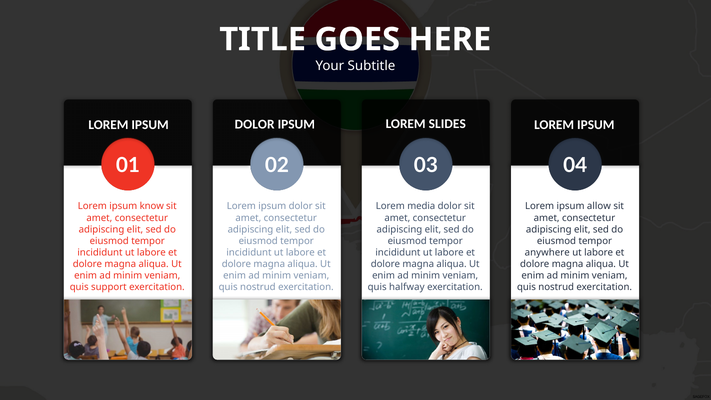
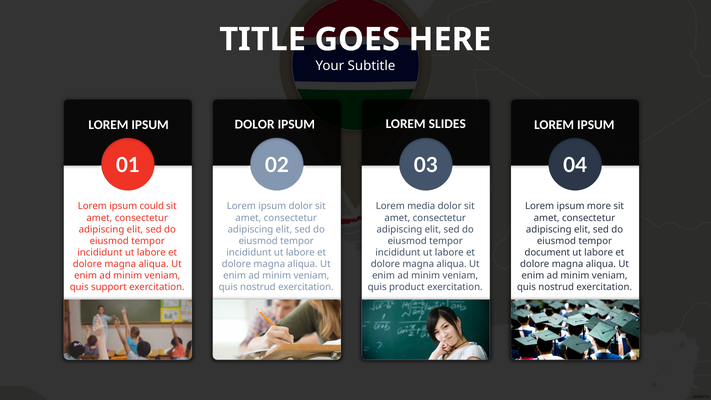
know: know -> could (152, 206)
allow: allow -> more (599, 206)
anywhere: anywhere -> document (547, 253)
halfway: halfway -> product (407, 287)
